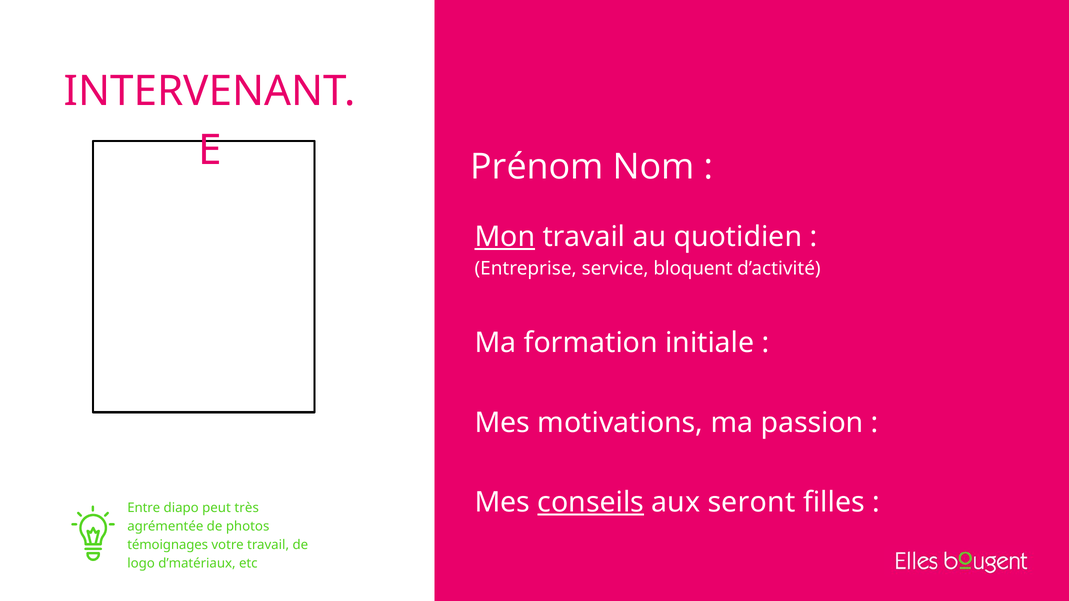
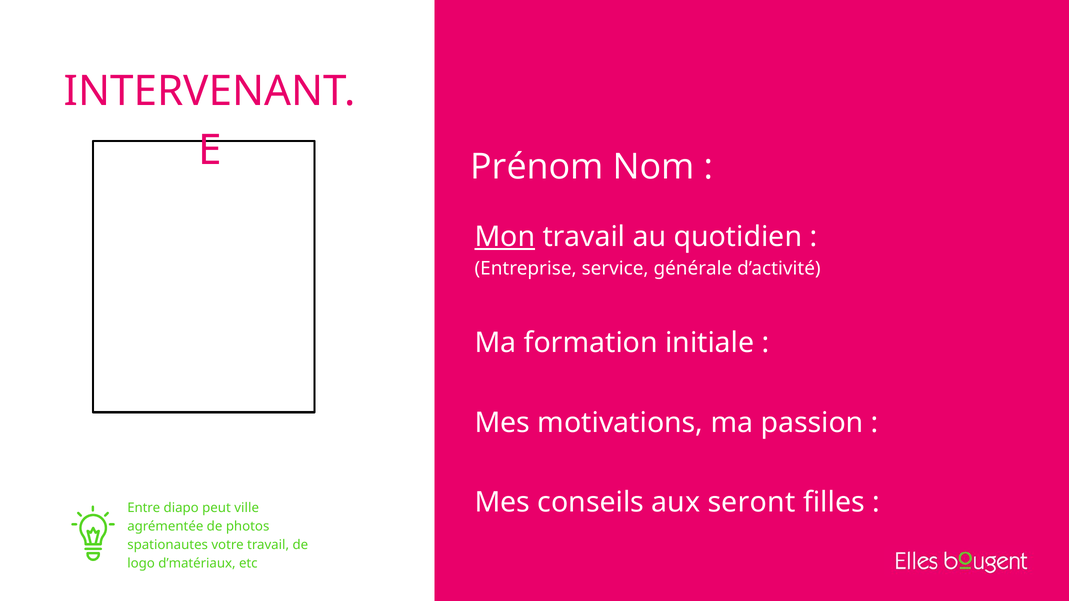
bloquent: bloquent -> générale (693, 269)
conseils underline: present -> none (591, 503)
très: très -> ville (247, 508)
témoignages: témoignages -> spationautes (168, 545)
